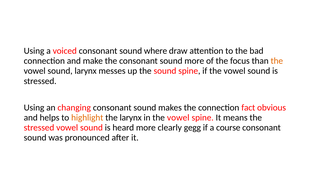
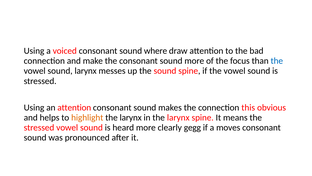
the colour: orange -> blue (277, 61)
an changing: changing -> attention (74, 107)
fact: fact -> this (248, 107)
in the vowel: vowel -> larynx (178, 117)
course: course -> moves (228, 127)
